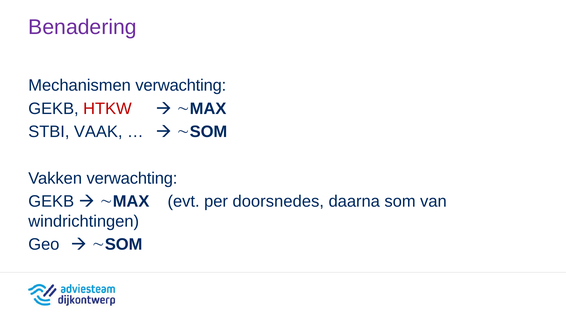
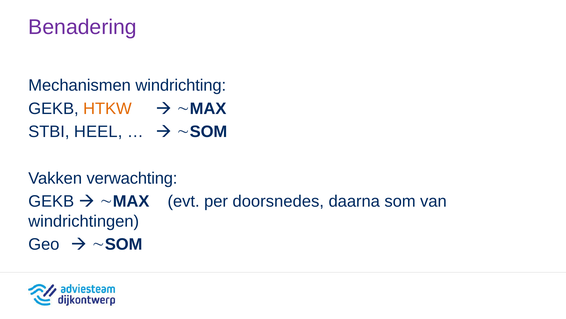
Mechanismen verwachting: verwachting -> windrichting (181, 85)
HTKW colour: red -> orange (107, 108)
VAAK: VAAK -> HEEL (98, 132)
